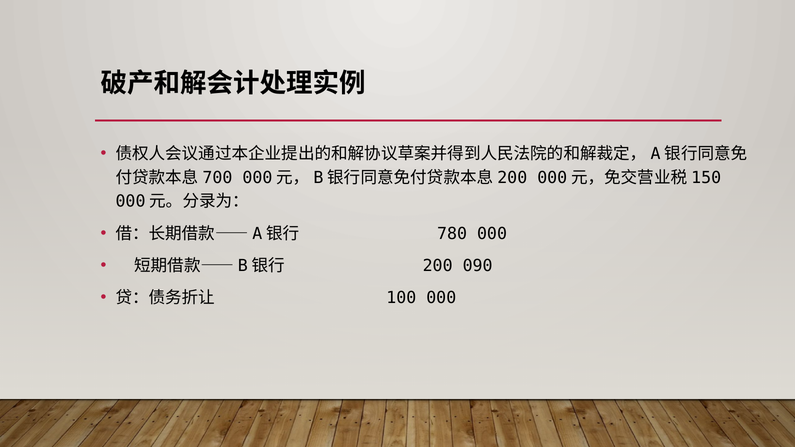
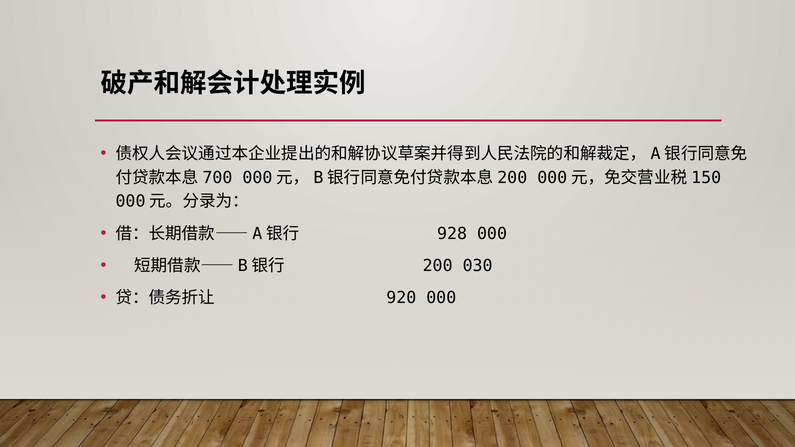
780: 780 -> 928 (452, 234)
090: 090 -> 030 (478, 266)
100: 100 -> 920 (401, 298)
